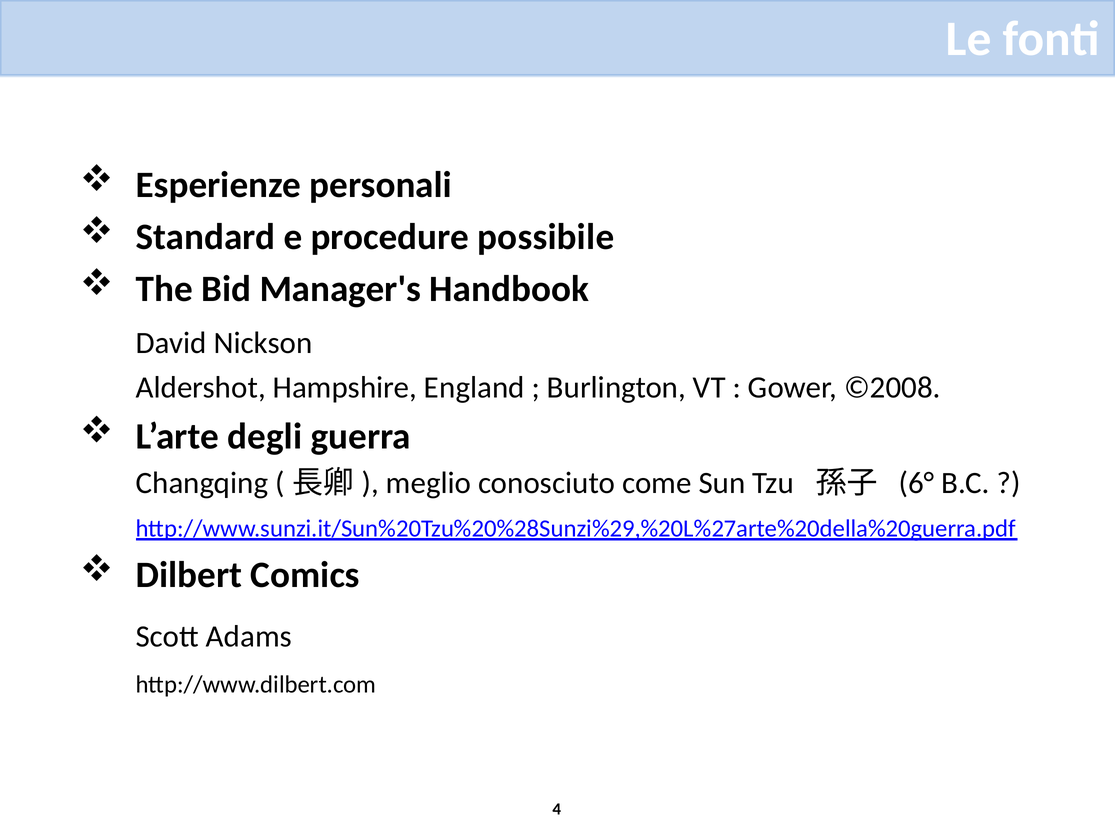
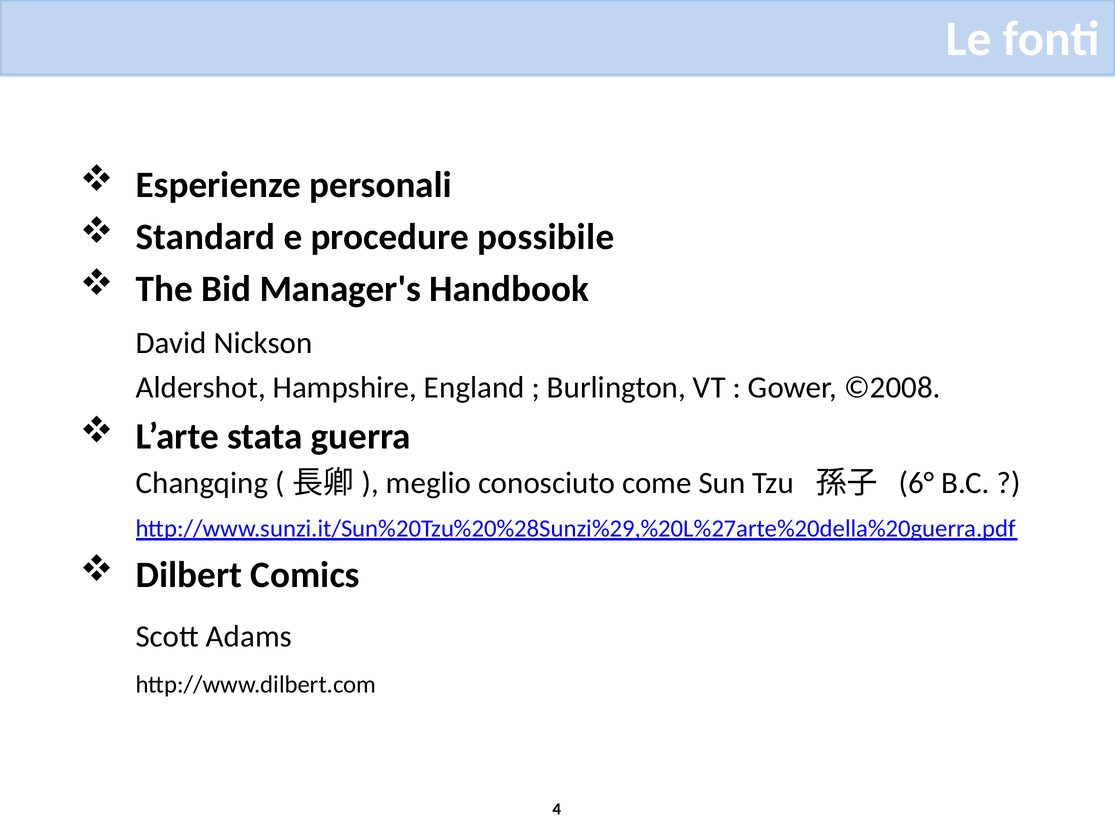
degli: degli -> stata (265, 436)
